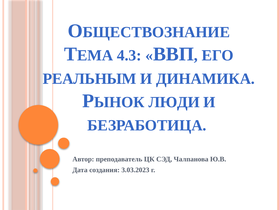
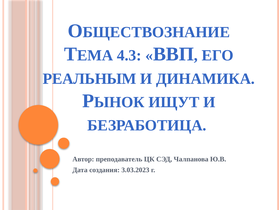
ЛЮДИ: ЛЮДИ -> ИЩУТ (174, 102)
